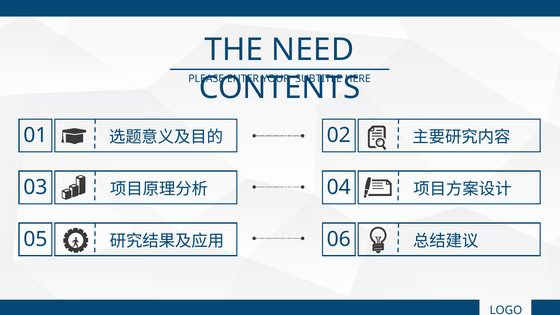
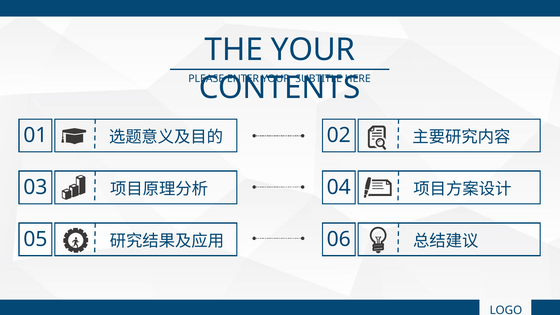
THE NEED: NEED -> YOUR (313, 50)
